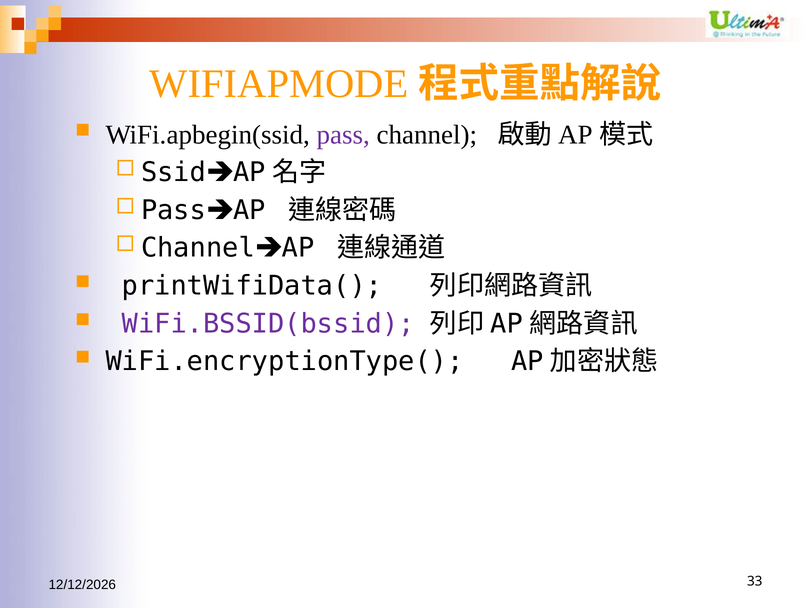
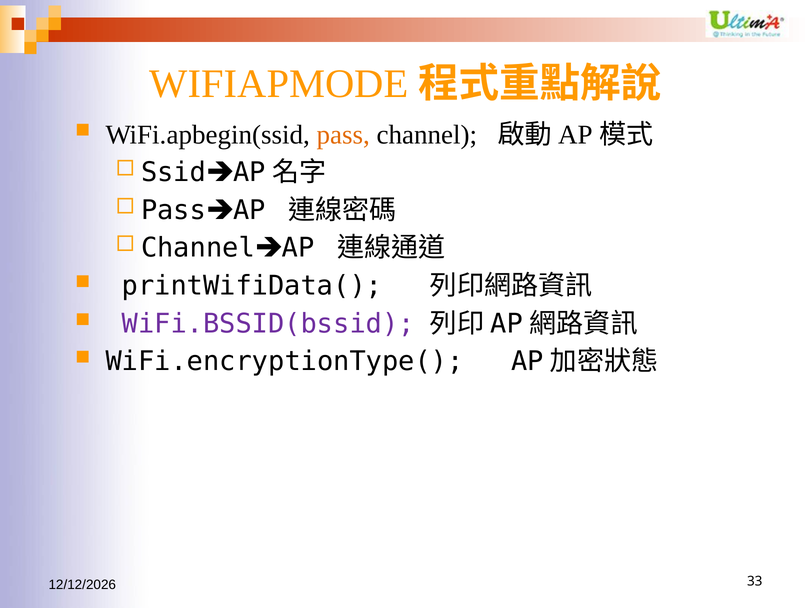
pass colour: purple -> orange (343, 135)
